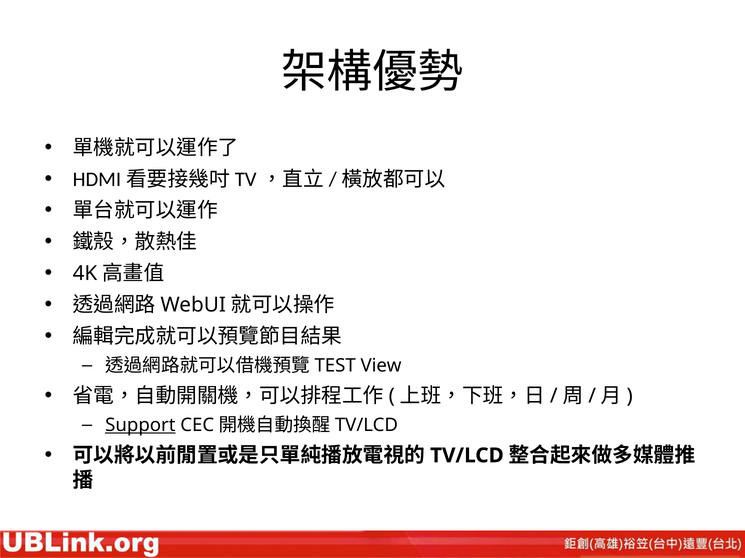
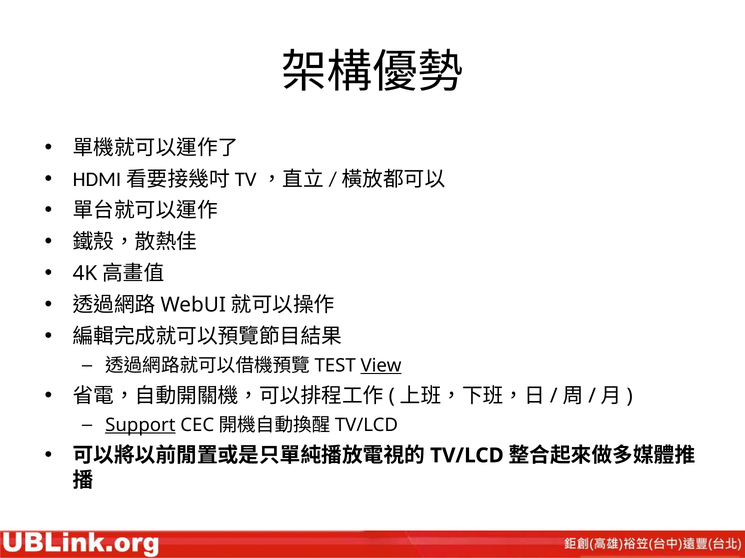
View underline: none -> present (381, 366)
